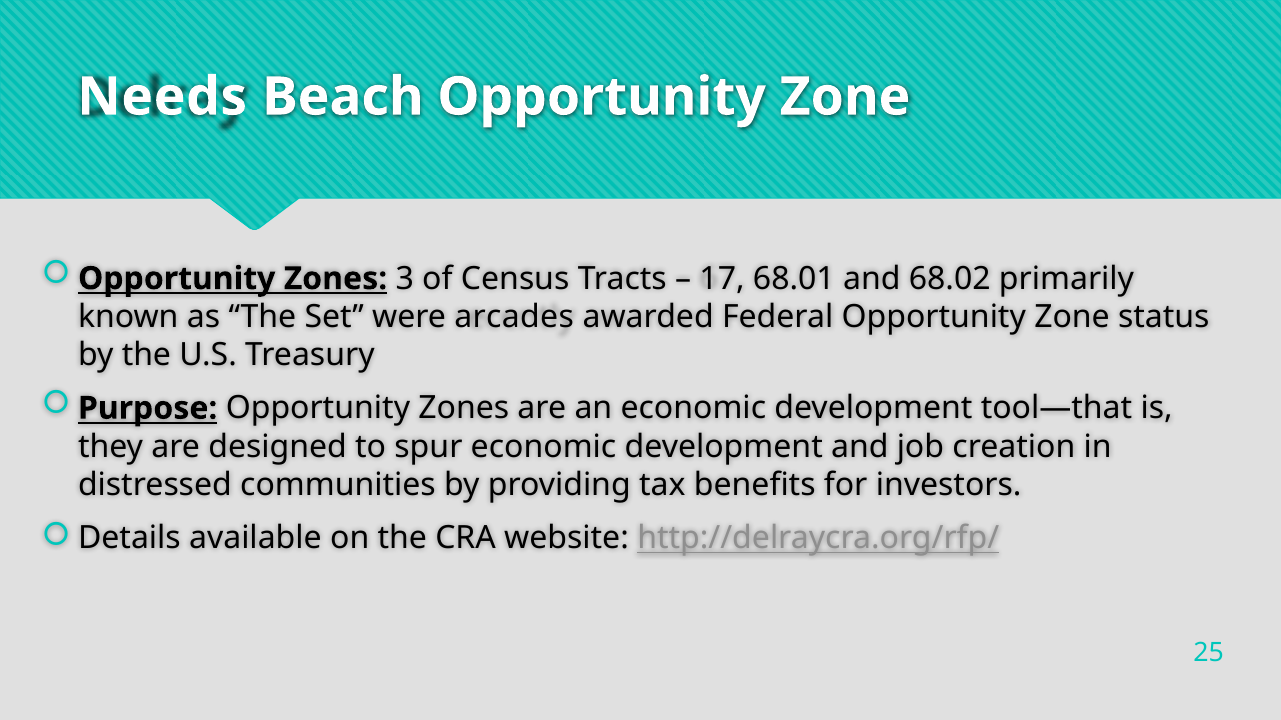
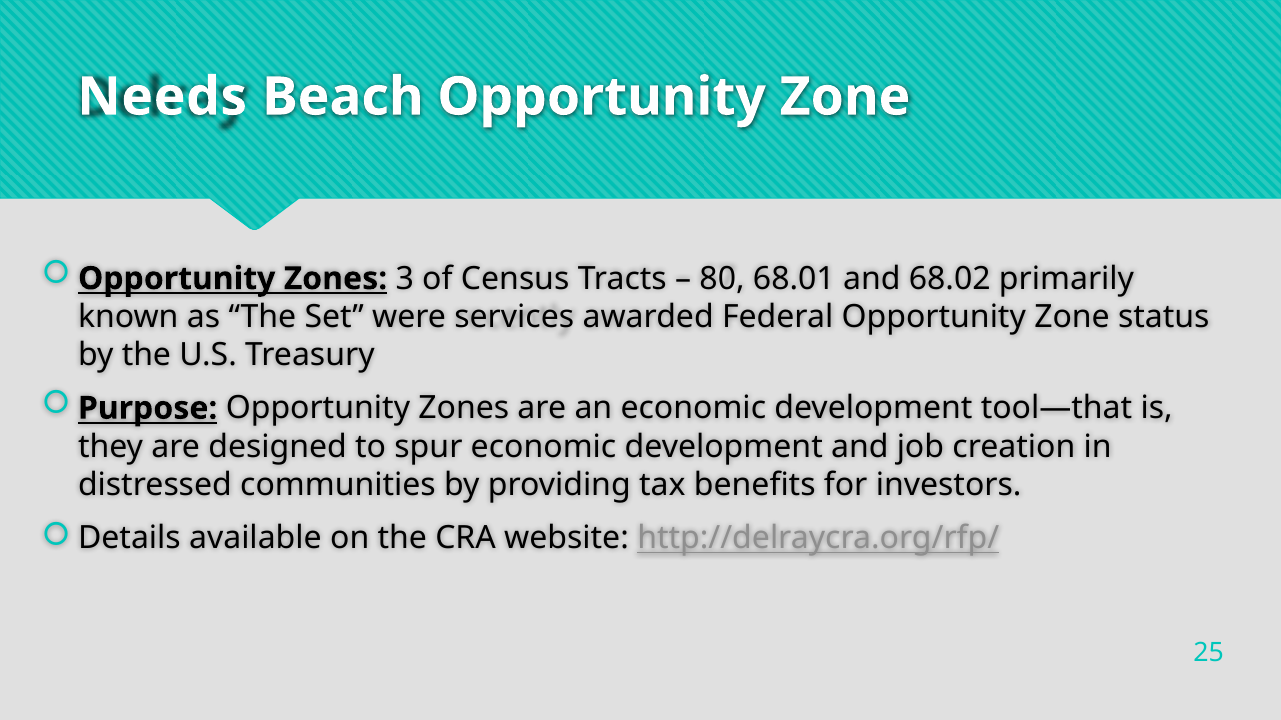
17: 17 -> 80 (722, 279)
arcades: arcades -> services (514, 317)
